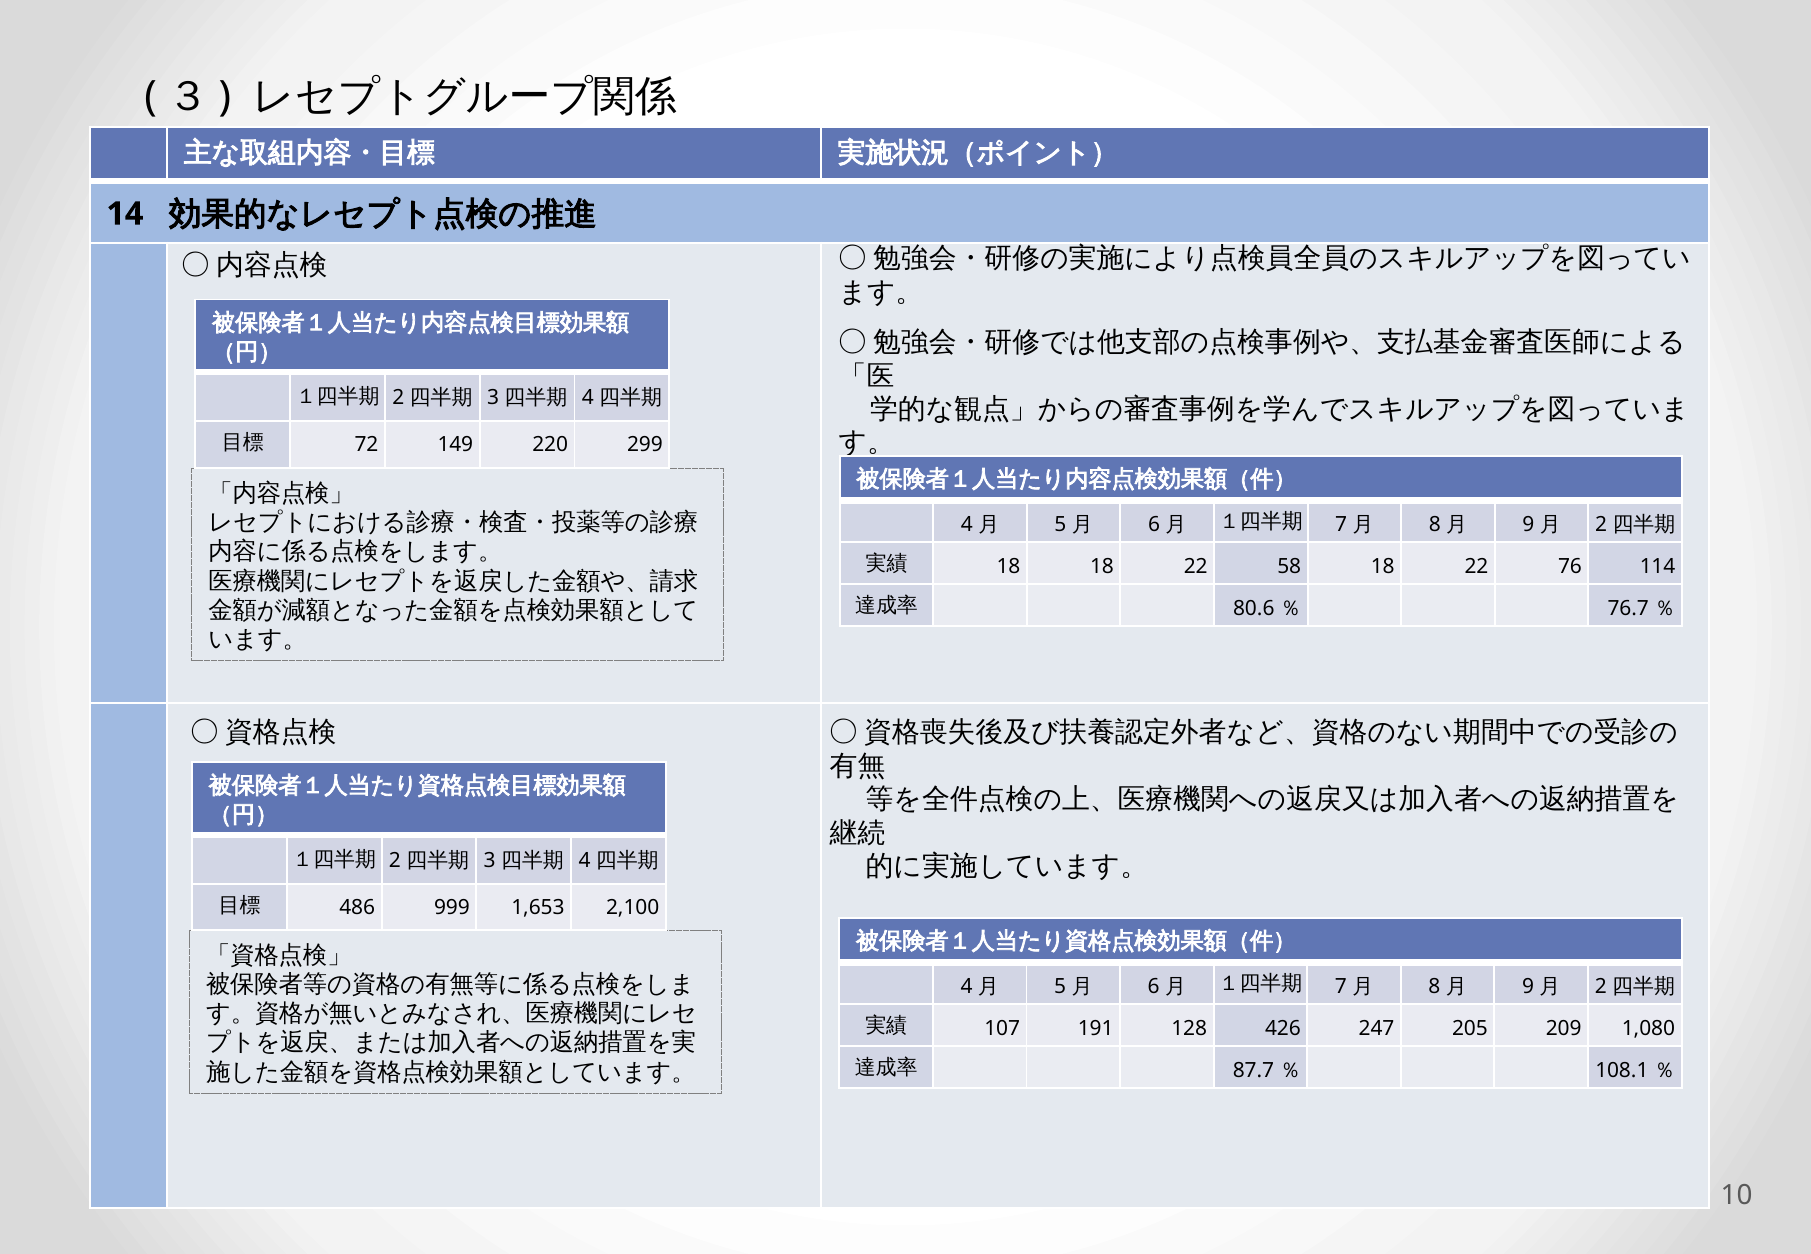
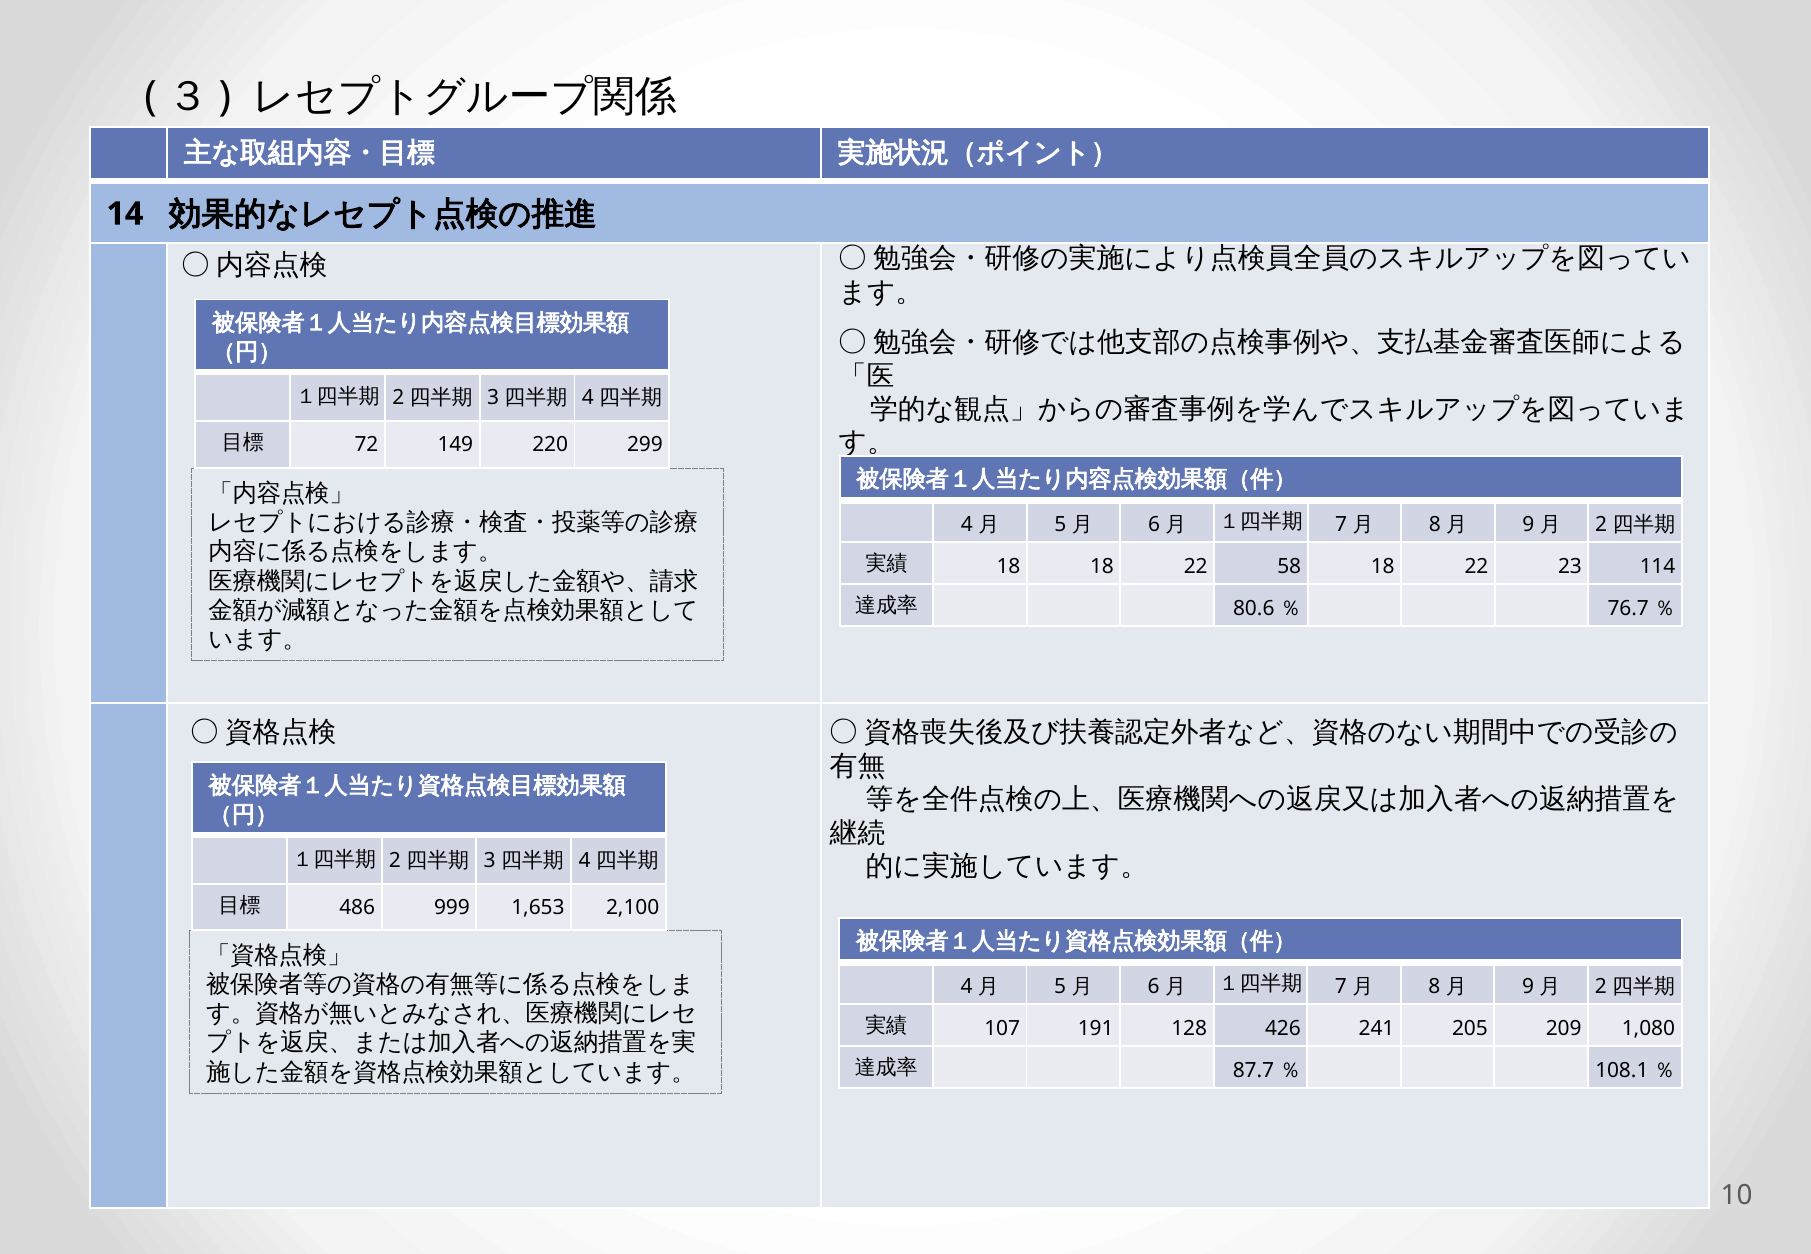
76: 76 -> 23 (1570, 566)
247: 247 -> 241 (1377, 1028)
